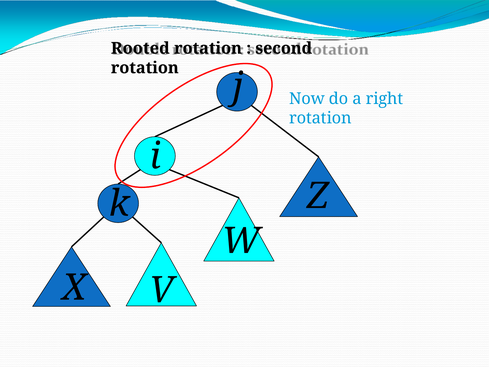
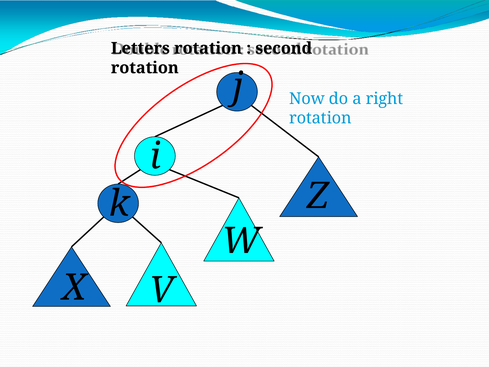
Rooted: Rooted -> Letters (140, 48)
